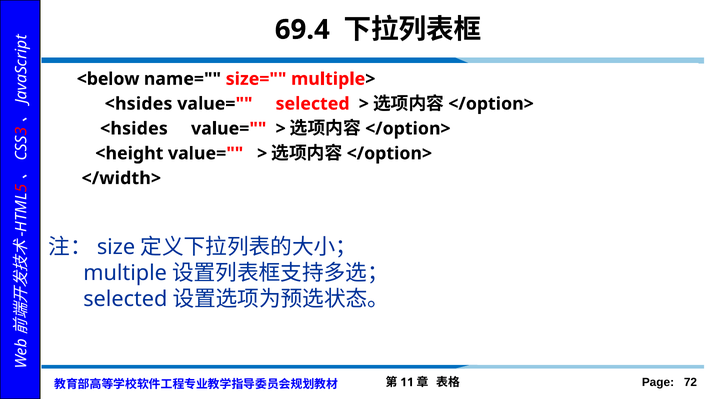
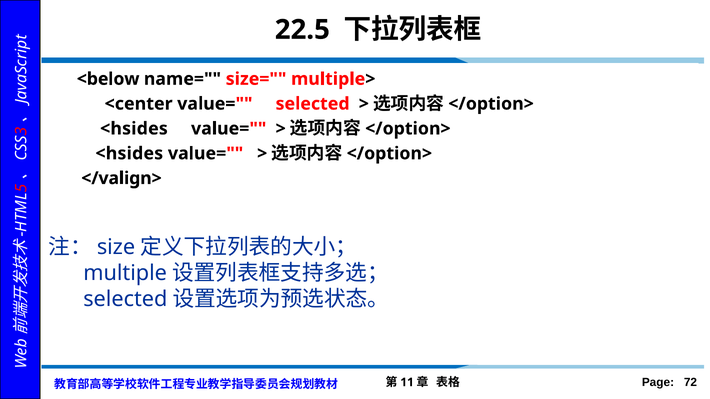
69.4: 69.4 -> 22.5 (302, 30)
<hsides: <hsides -> <center (139, 104)
<height: <height -> <hsides (129, 154)
</width>: </width> -> </valign> (121, 178)
